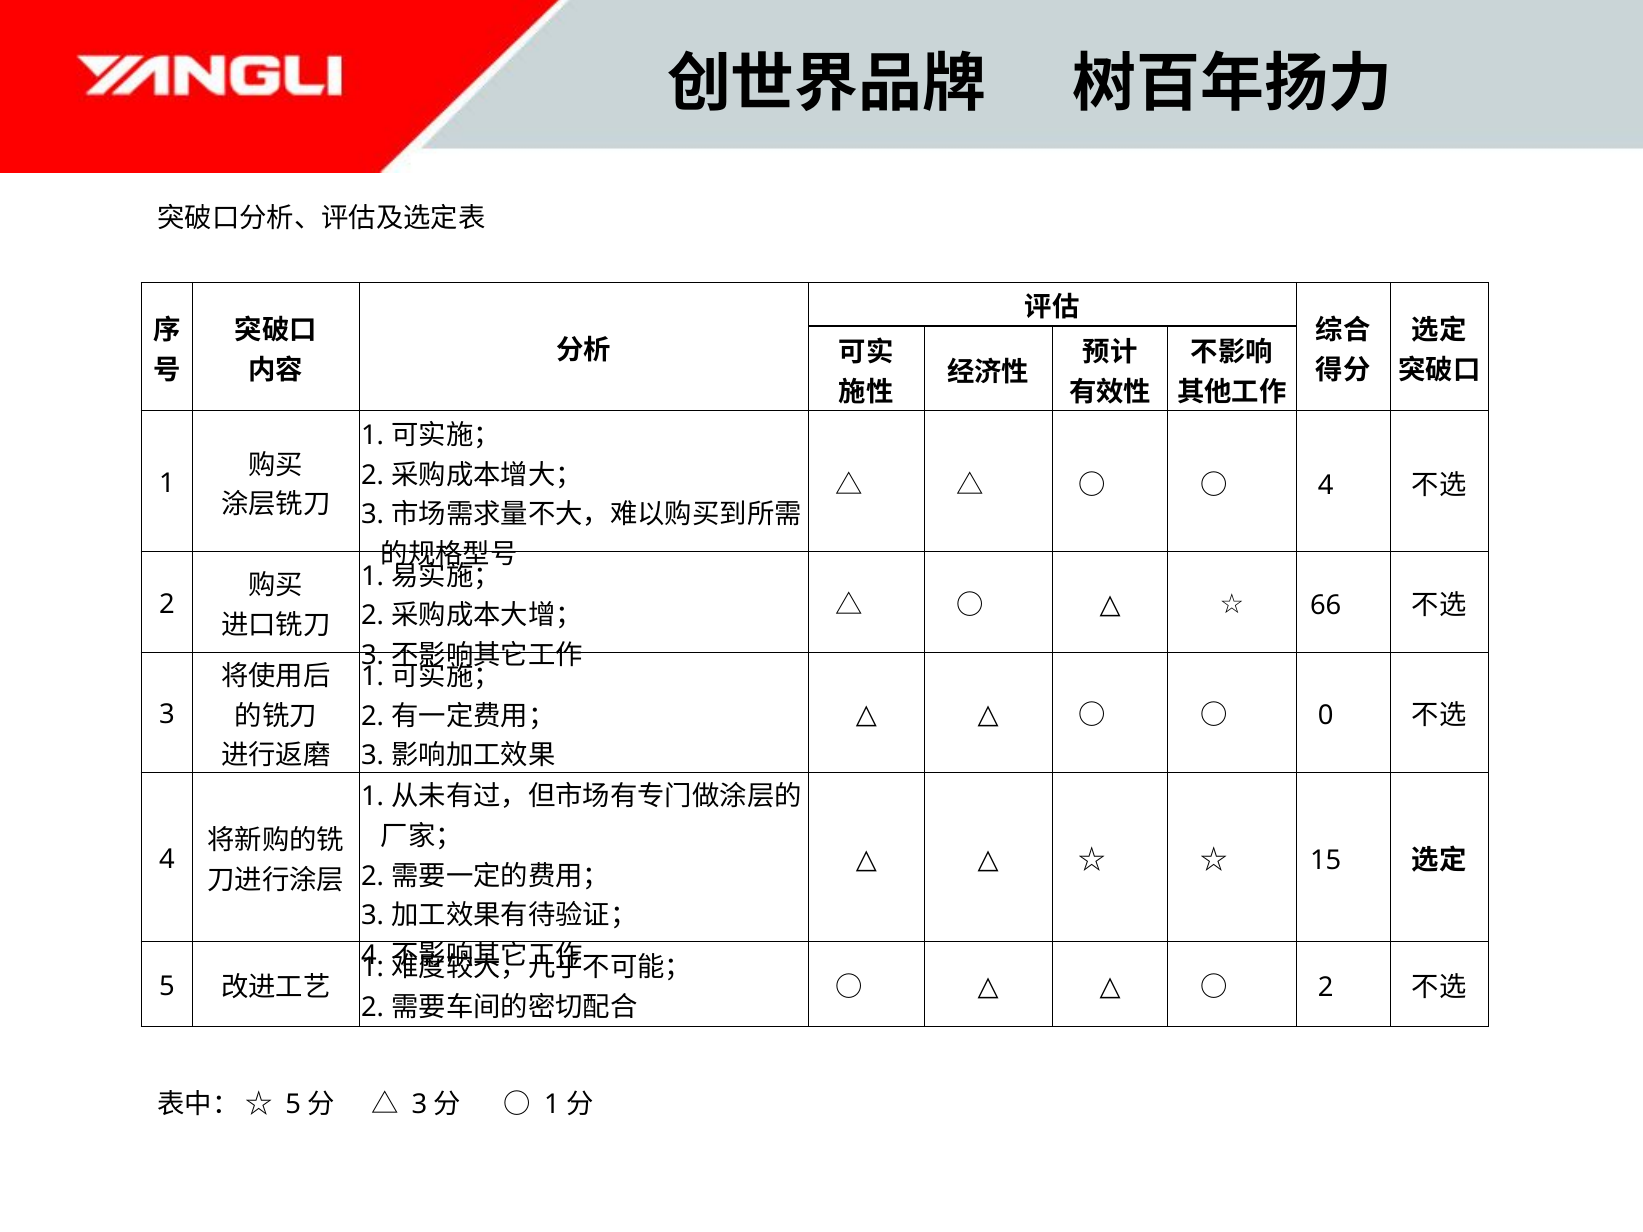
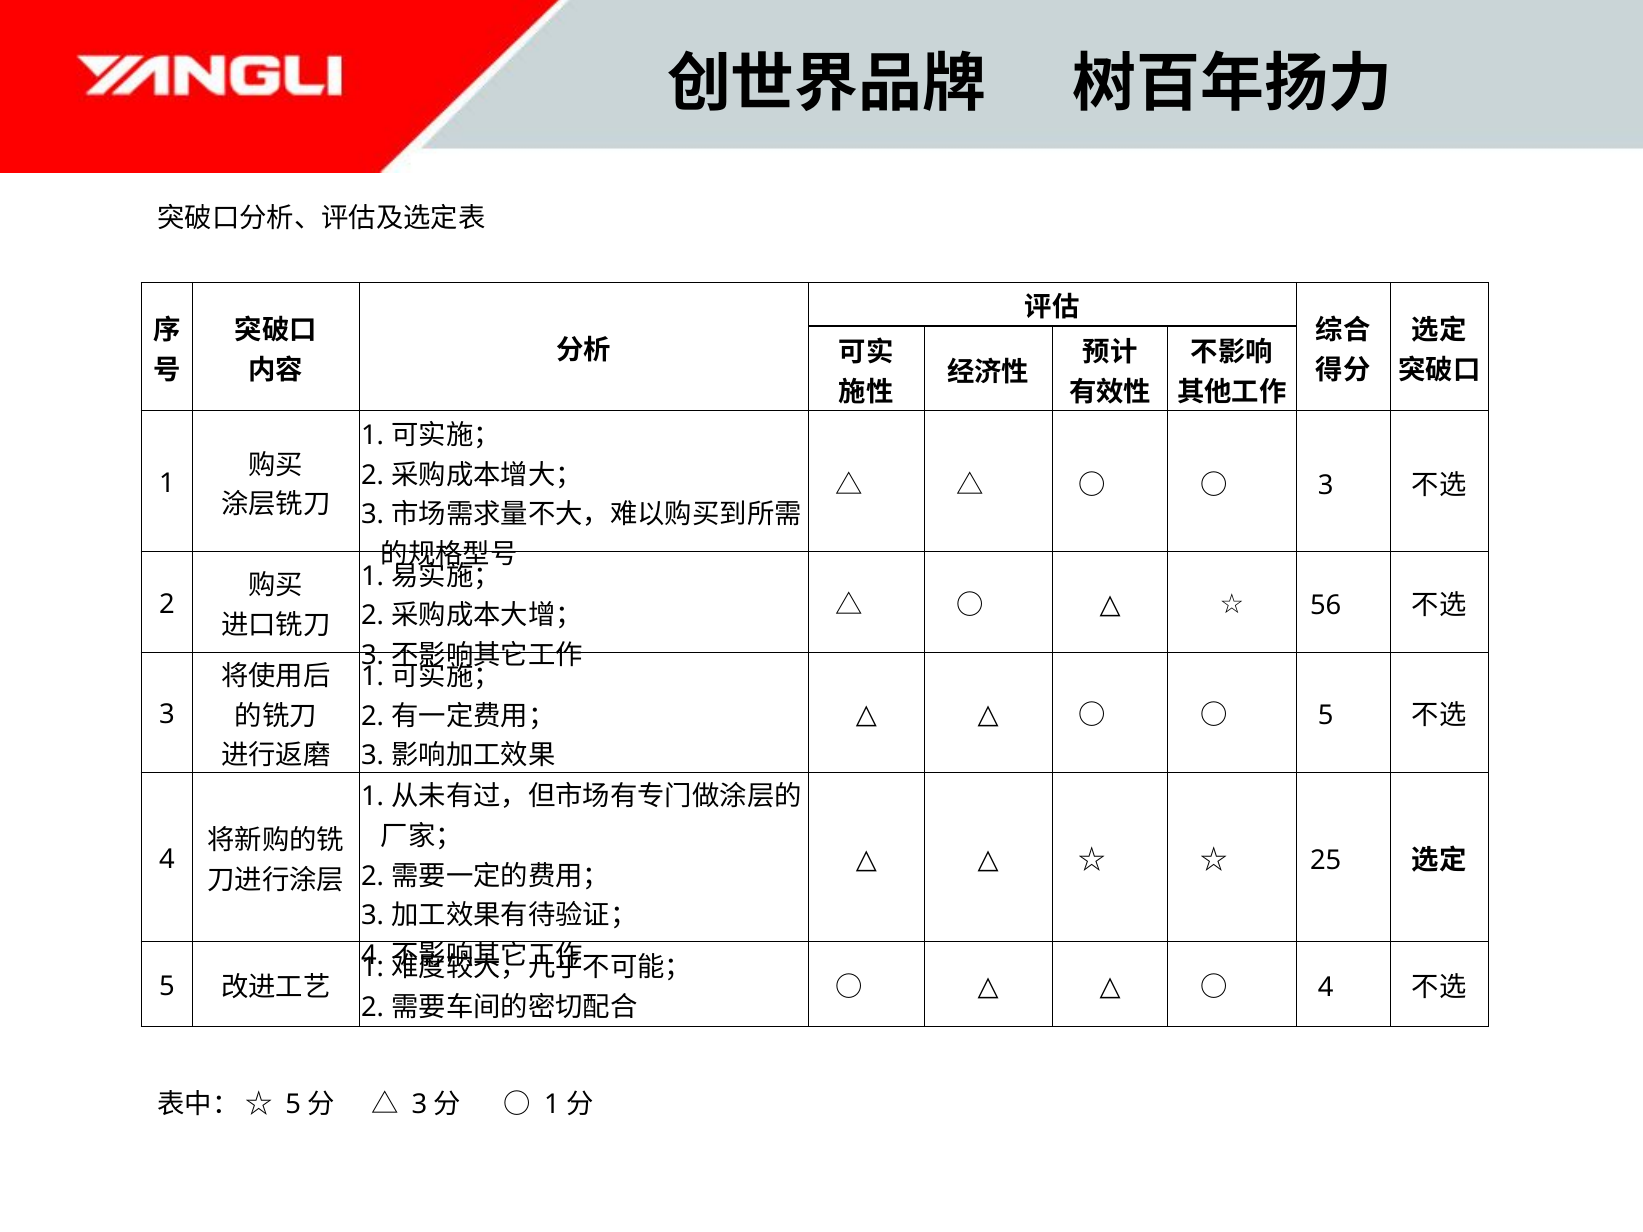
4: 4 -> 3 (1326, 485)
66: 66 -> 56 (1326, 606)
0: 0 -> 5 (1326, 716)
15: 15 -> 25 (1326, 861)
2: 2 -> 4 (1326, 988)
